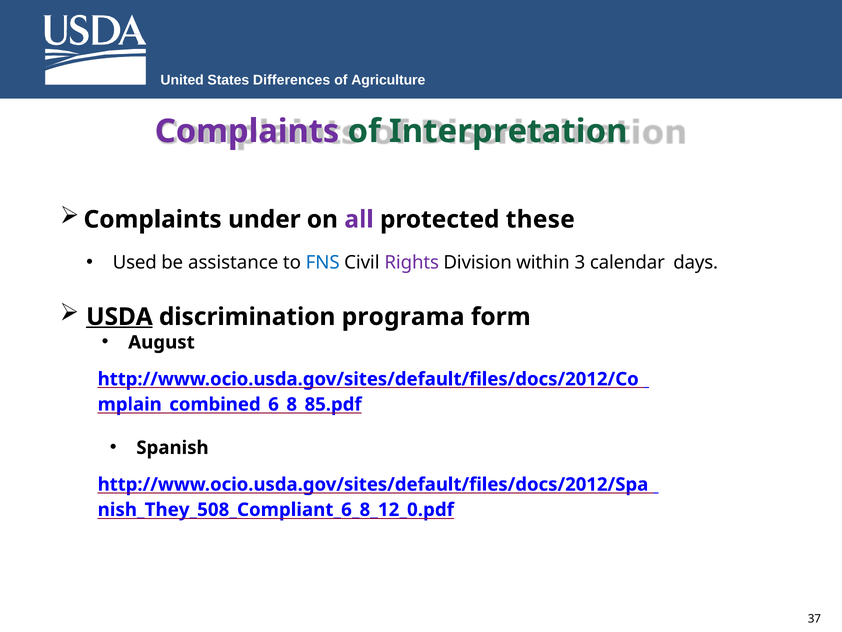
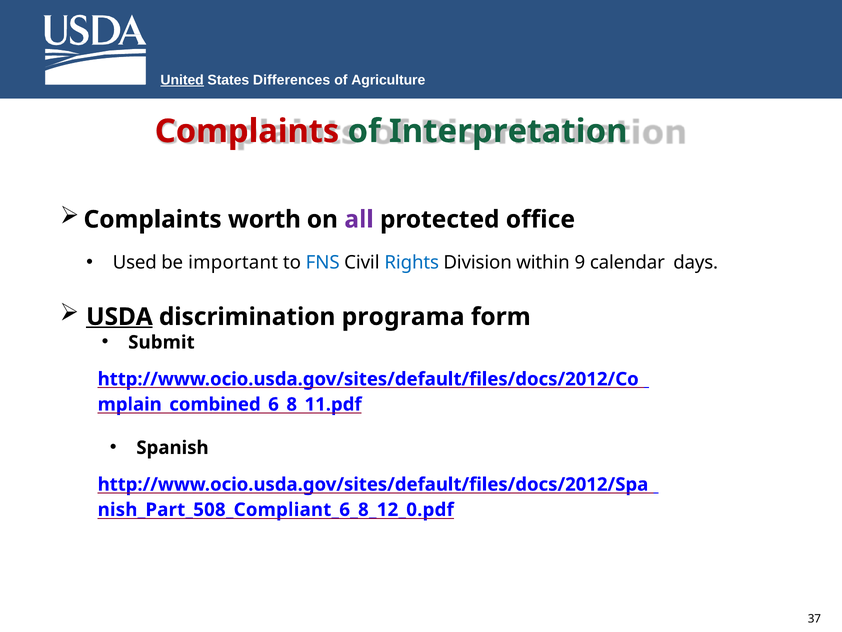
United underline: none -> present (182, 80)
Complaints colour: purple -> red (247, 131)
under: under -> worth (264, 219)
these: these -> office (540, 219)
assistance: assistance -> important (233, 262)
Rights colour: purple -> blue (412, 262)
3: 3 -> 9 (580, 262)
August: August -> Submit (161, 342)
mplain_combined_6_8_85.pdf: mplain_combined_6_8_85.pdf -> mplain_combined_6_8_11.pdf (230, 404)
nish_They_508_Compliant_6_8_12_0.pdf: nish_They_508_Compliant_6_8_12_0.pdf -> nish_Part_508_Compliant_6_8_12_0.pdf (276, 509)
